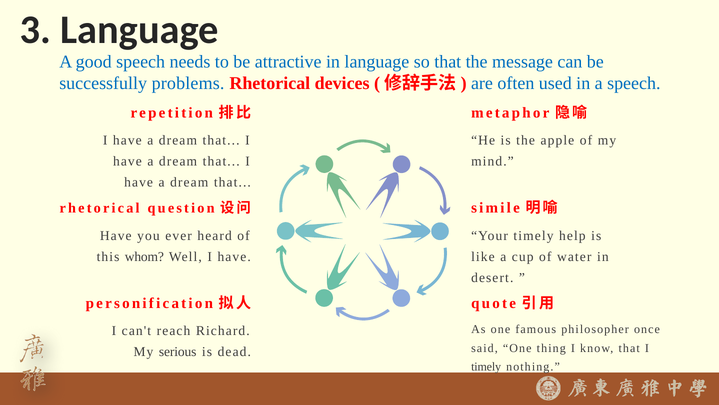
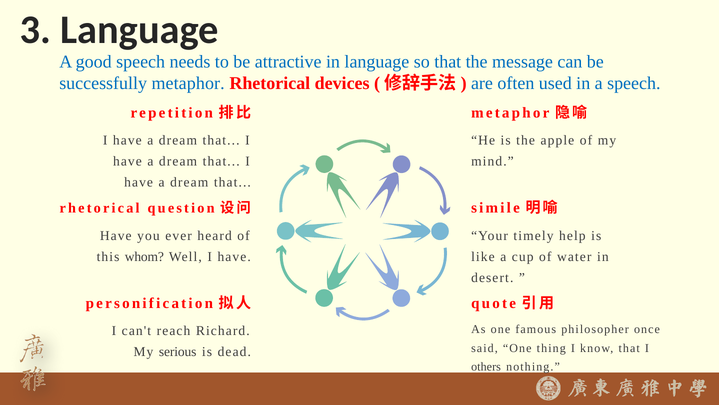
successfully problems: problems -> metaphor (188, 83)
timely: timely -> others (486, 366)
